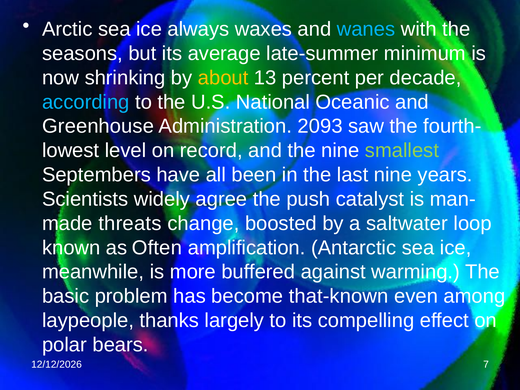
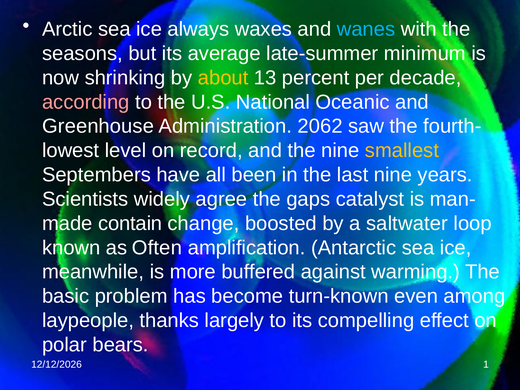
according colour: light blue -> pink (86, 102)
2093: 2093 -> 2062 (320, 126)
smallest colour: light green -> yellow (402, 151)
push: push -> gaps (308, 199)
threats: threats -> contain (130, 223)
that-known: that-known -> turn-known (339, 296)
7: 7 -> 1 (486, 365)
